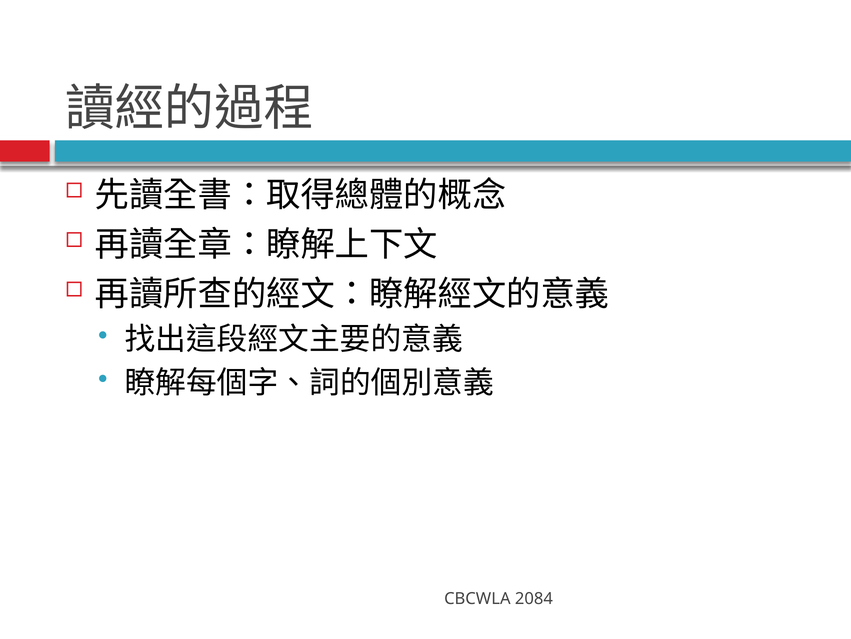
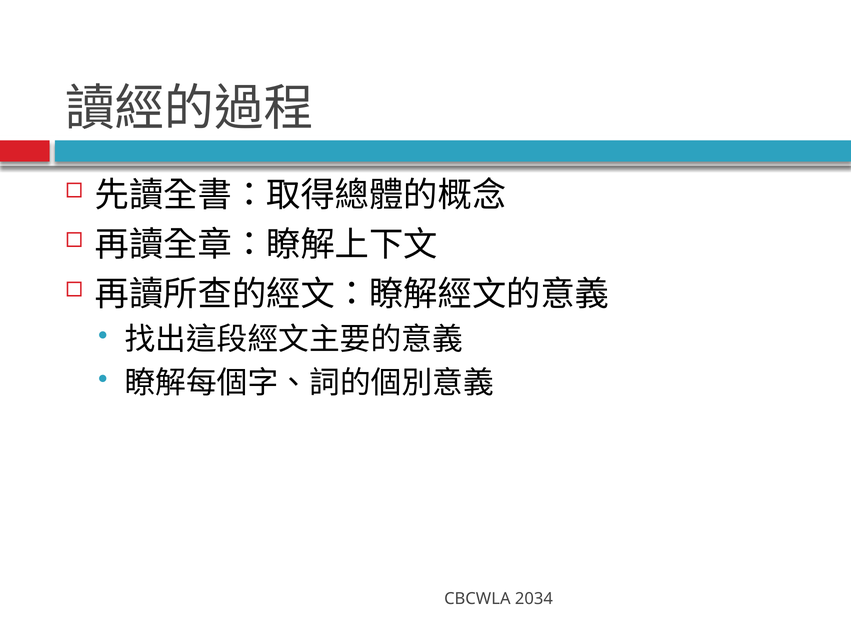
2084: 2084 -> 2034 (534, 598)
